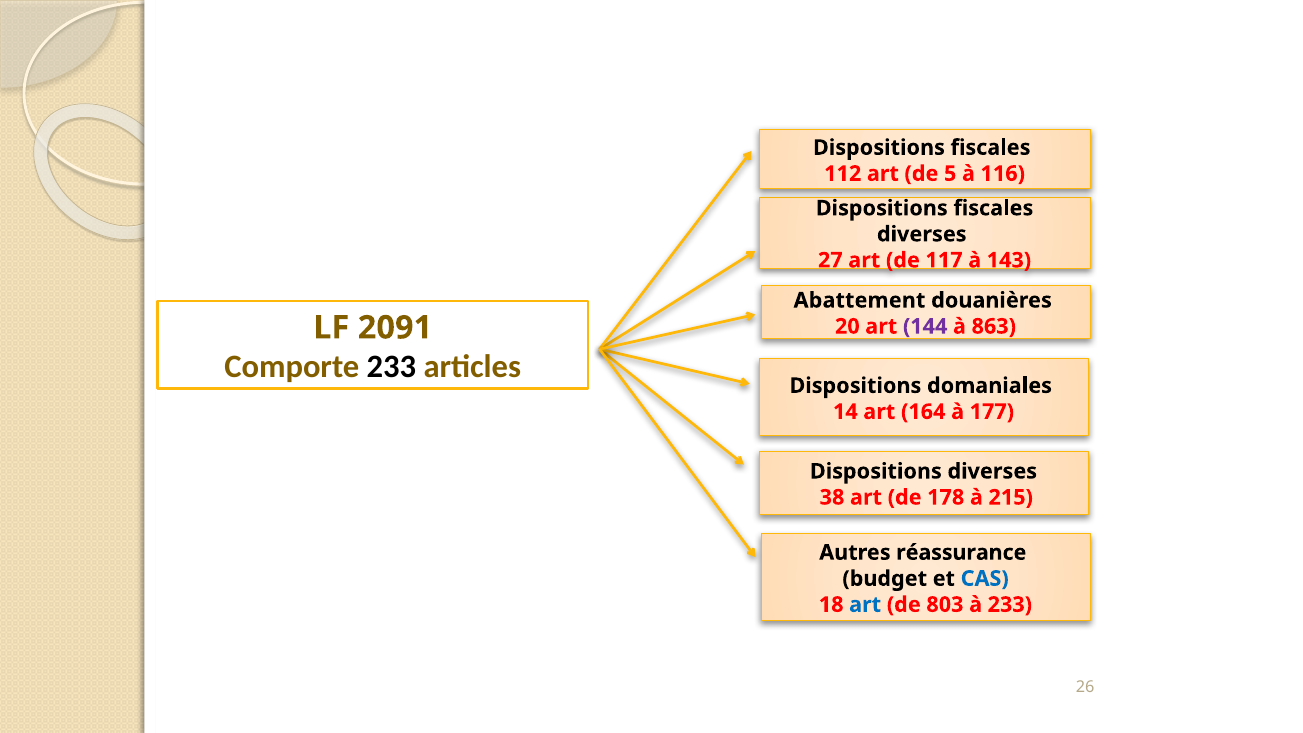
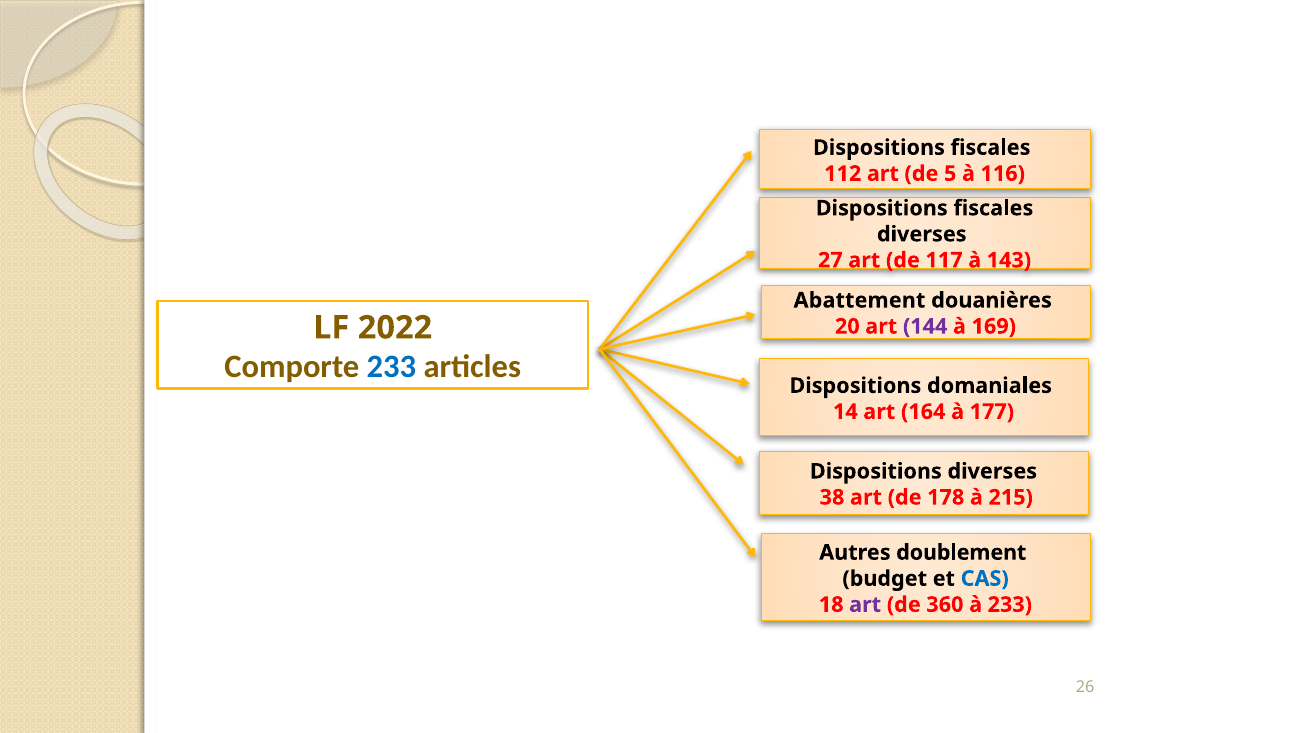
2091: 2091 -> 2022 (395, 328)
863: 863 -> 169 (994, 326)
233 colour: black -> blue (391, 367)
réassurance: réassurance -> doublement (961, 553)
art colour: blue -> purple (865, 605)
803: 803 -> 360 (945, 605)
